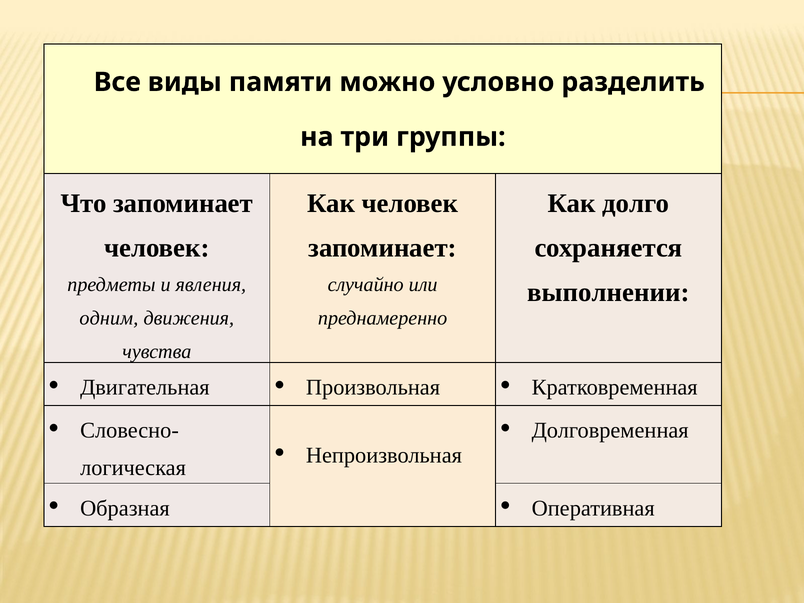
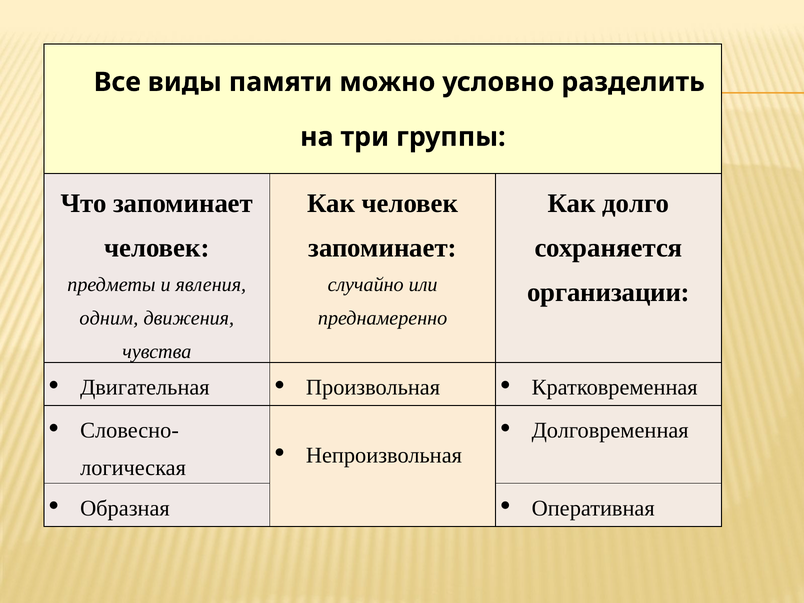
выполнении: выполнении -> организации (608, 292)
